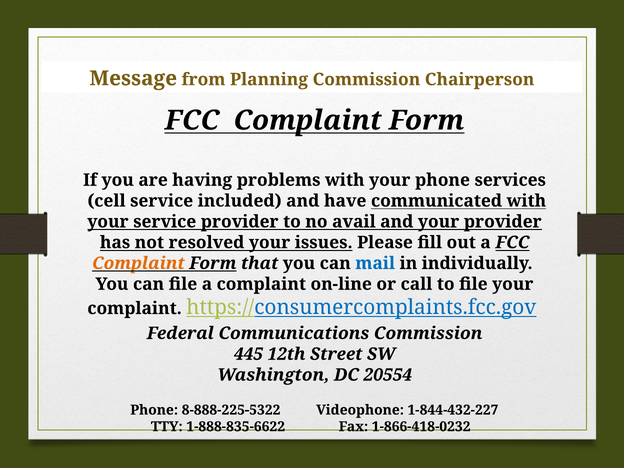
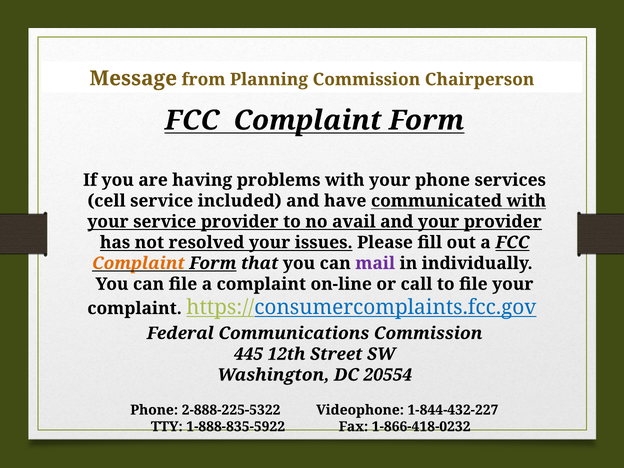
mail colour: blue -> purple (375, 263)
8-888-225-5322: 8-888-225-5322 -> 2-888-225-5322 (231, 410)
1-888-835-6622: 1-888-835-6622 -> 1-888-835-5922 (236, 427)
